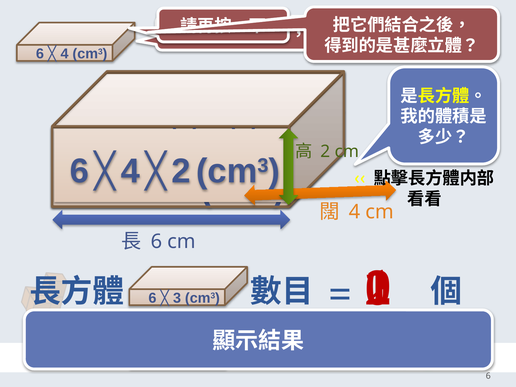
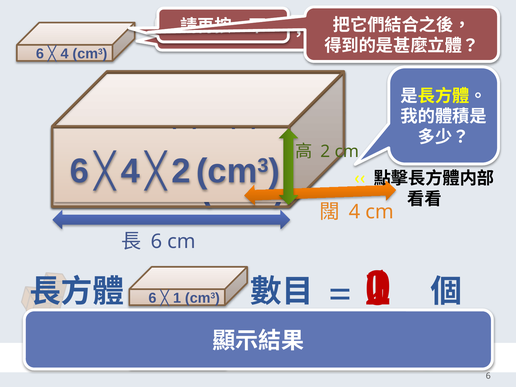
6 3: 3 -> 1 (177, 298)
